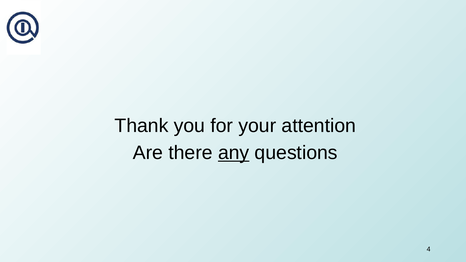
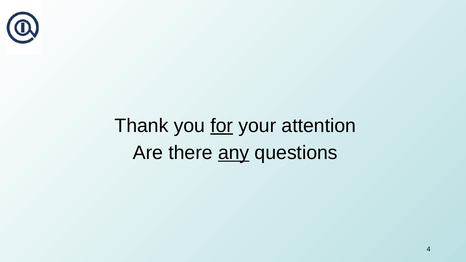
for underline: none -> present (222, 126)
